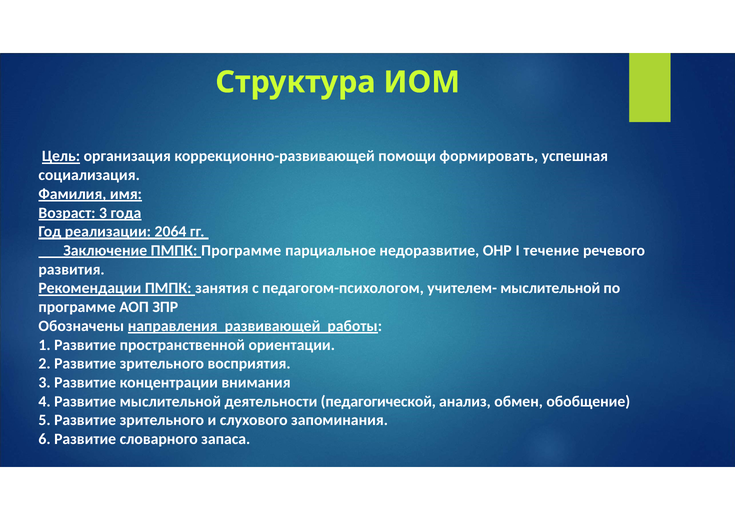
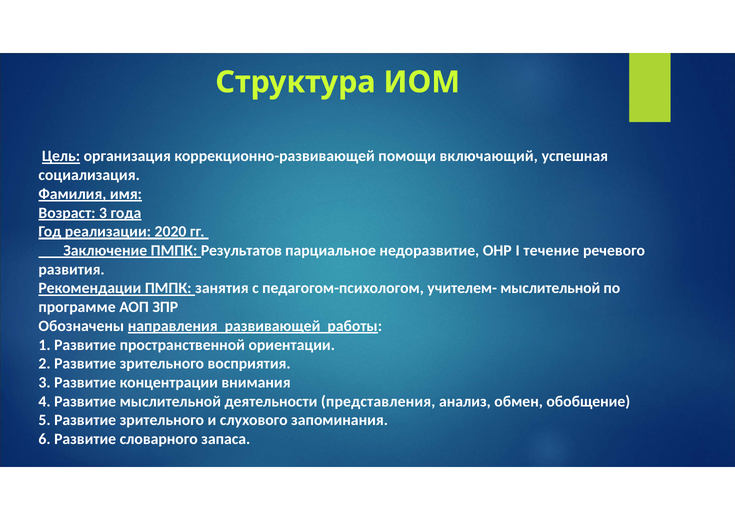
формировать: формировать -> включающий (489, 156)
2064: 2064 -> 2020 (171, 232)
ПМПК Программе: Программе -> Результатов (241, 250)
педагогической: педагогической -> представления (378, 401)
